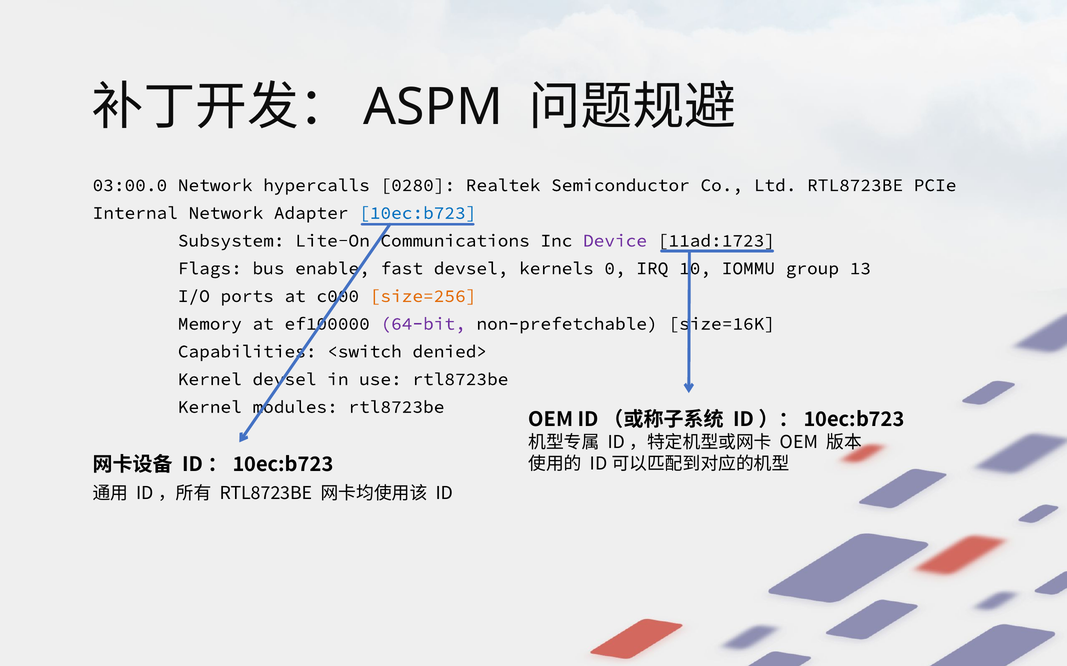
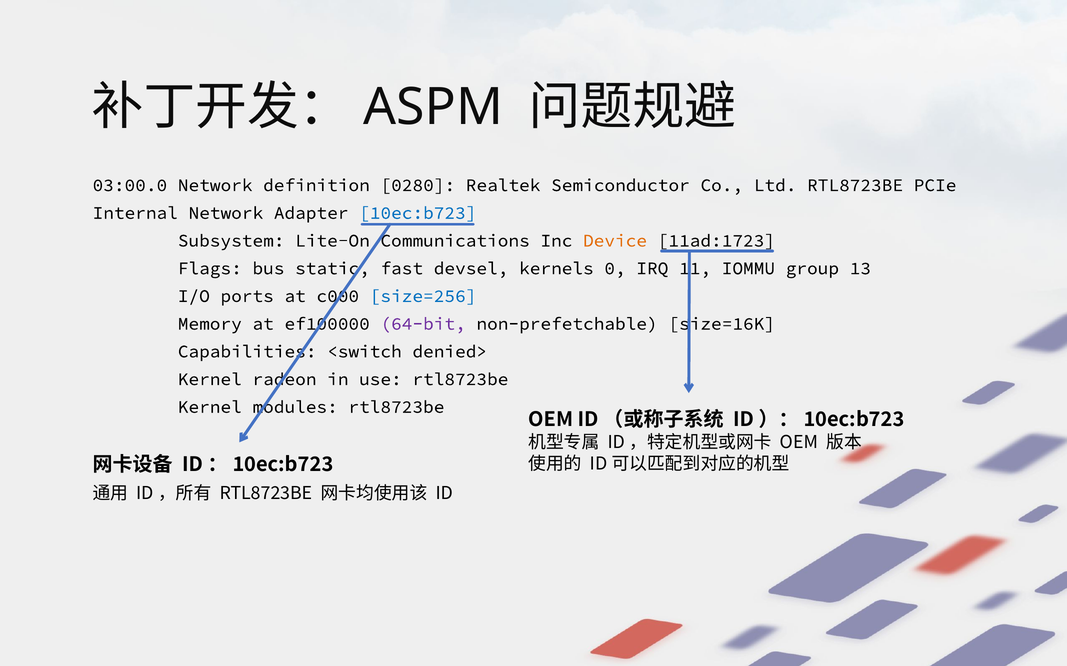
hypercalls: hypercalls -> definition (316, 185)
Device colour: purple -> orange (615, 241)
enable: enable -> static (332, 269)
10: 10 -> 11 (695, 269)
size=256 colour: orange -> blue (423, 296)
Kernel devsel: devsel -> radeon (285, 380)
